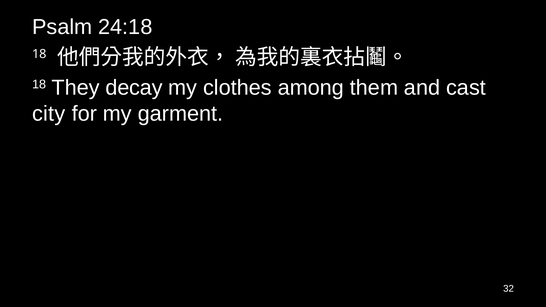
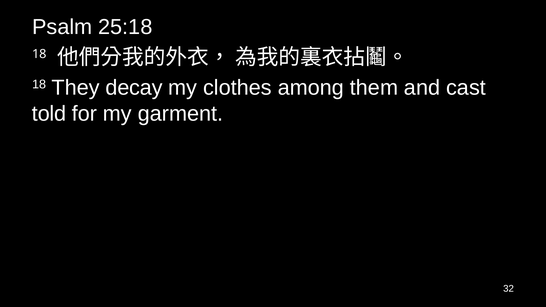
24:18: 24:18 -> 25:18 (125, 27)
city: city -> told (49, 114)
